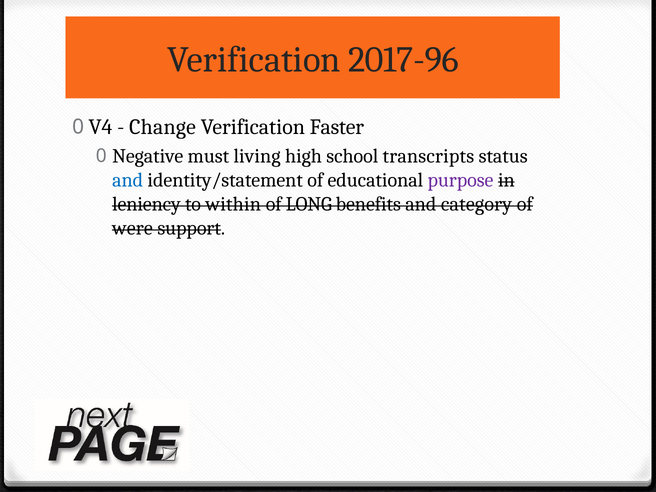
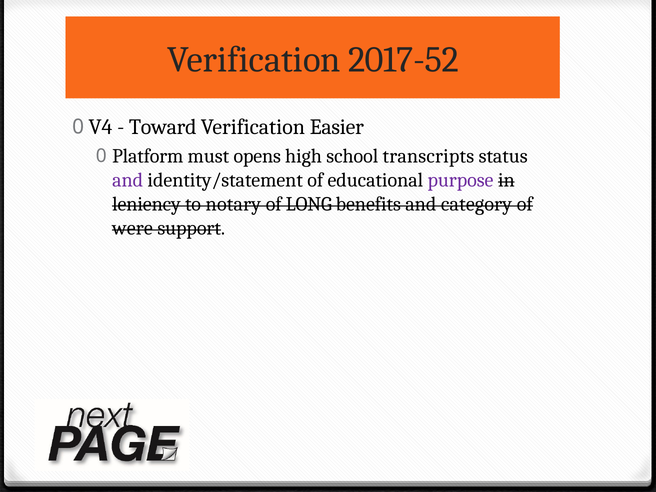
2017-96: 2017-96 -> 2017-52 (403, 60)
Change: Change -> Toward (163, 127)
Faster: Faster -> Easier (337, 127)
Negative: Negative -> Platform (148, 156)
living: living -> opens (257, 156)
and colour: blue -> purple (128, 180)
within: within -> notary (233, 204)
